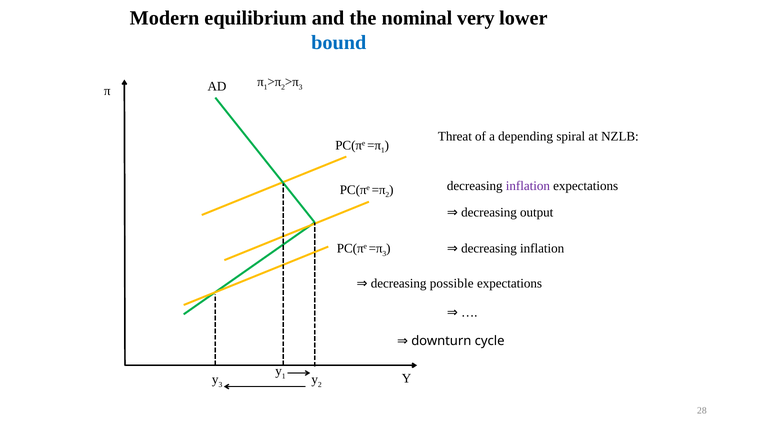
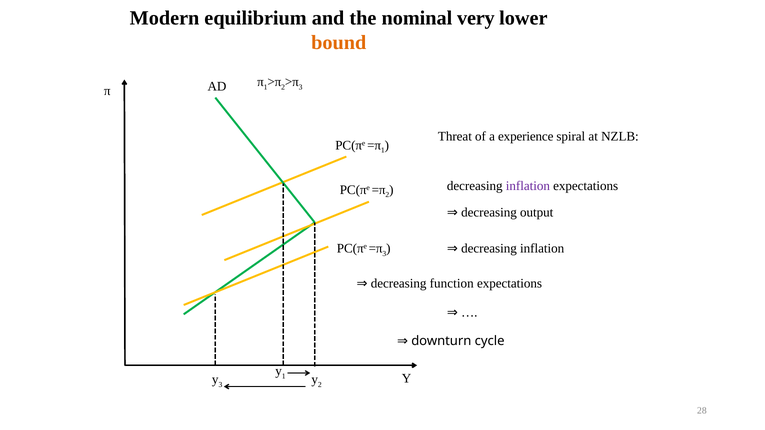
bound colour: blue -> orange (339, 42)
depending: depending -> experience (526, 136)
possible: possible -> function (452, 284)
